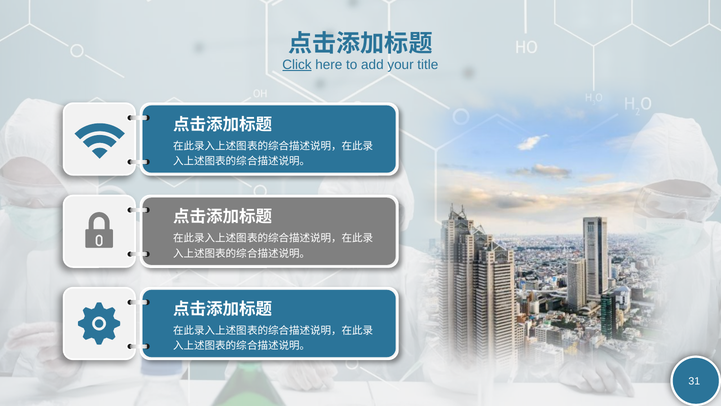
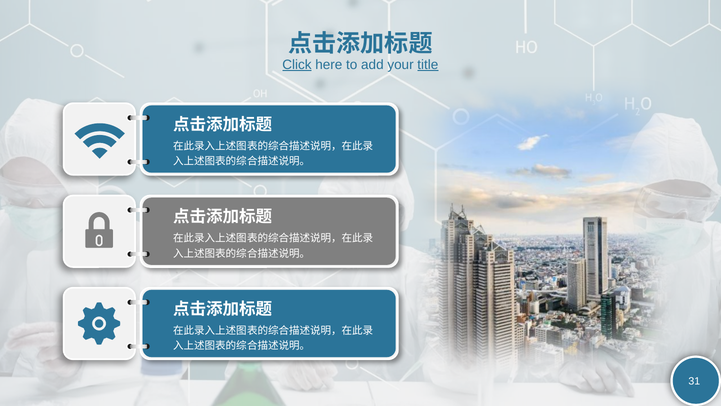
title underline: none -> present (428, 65)
